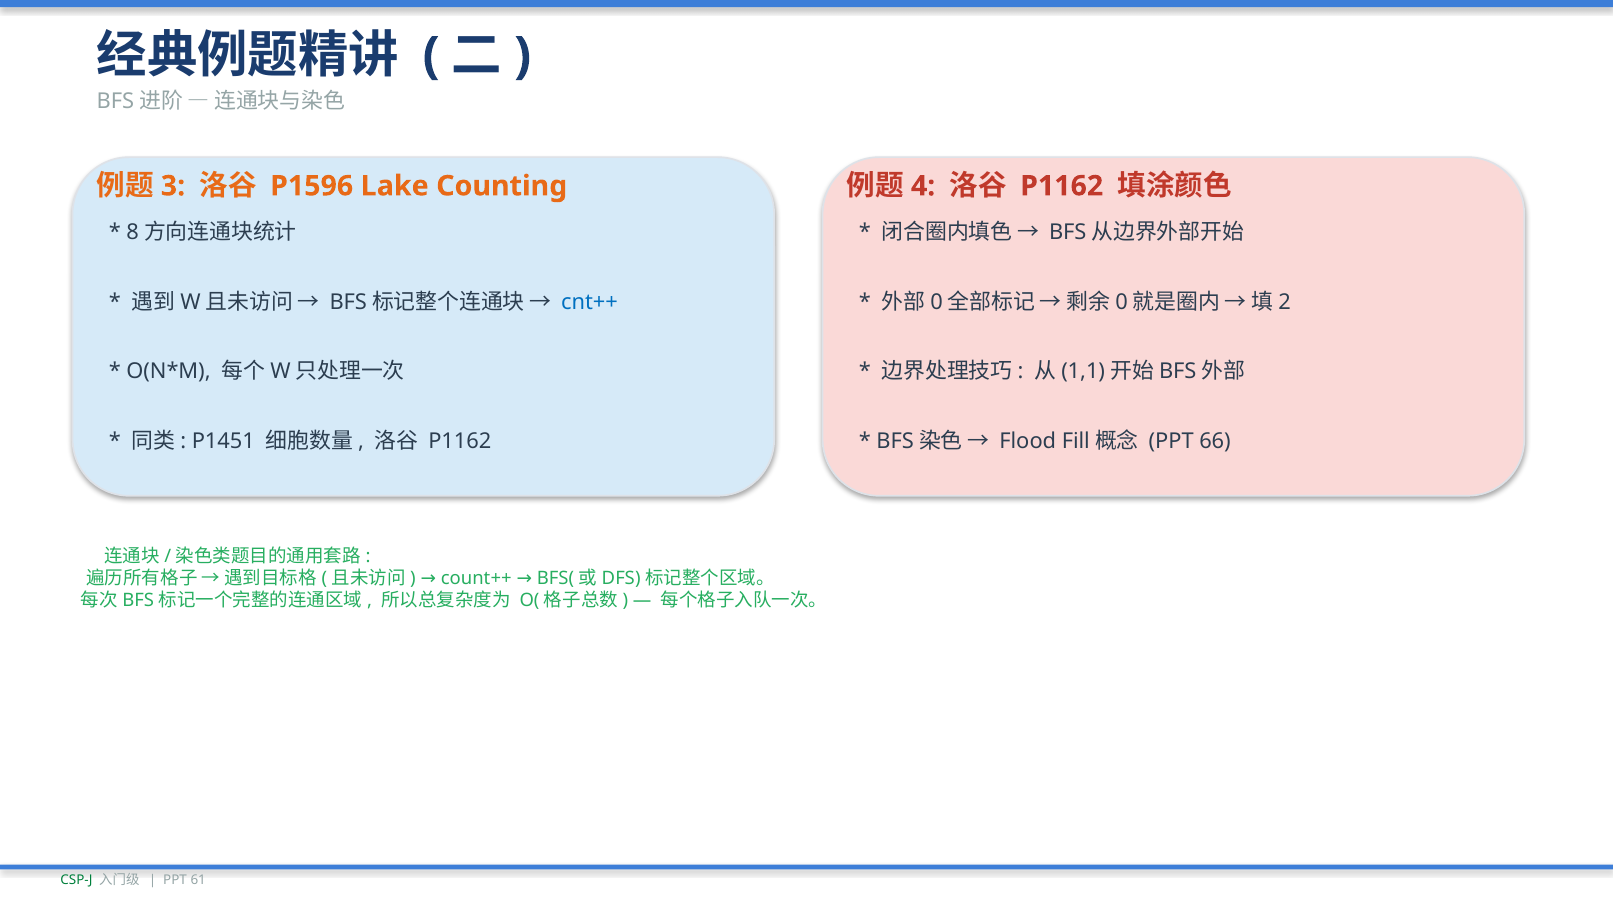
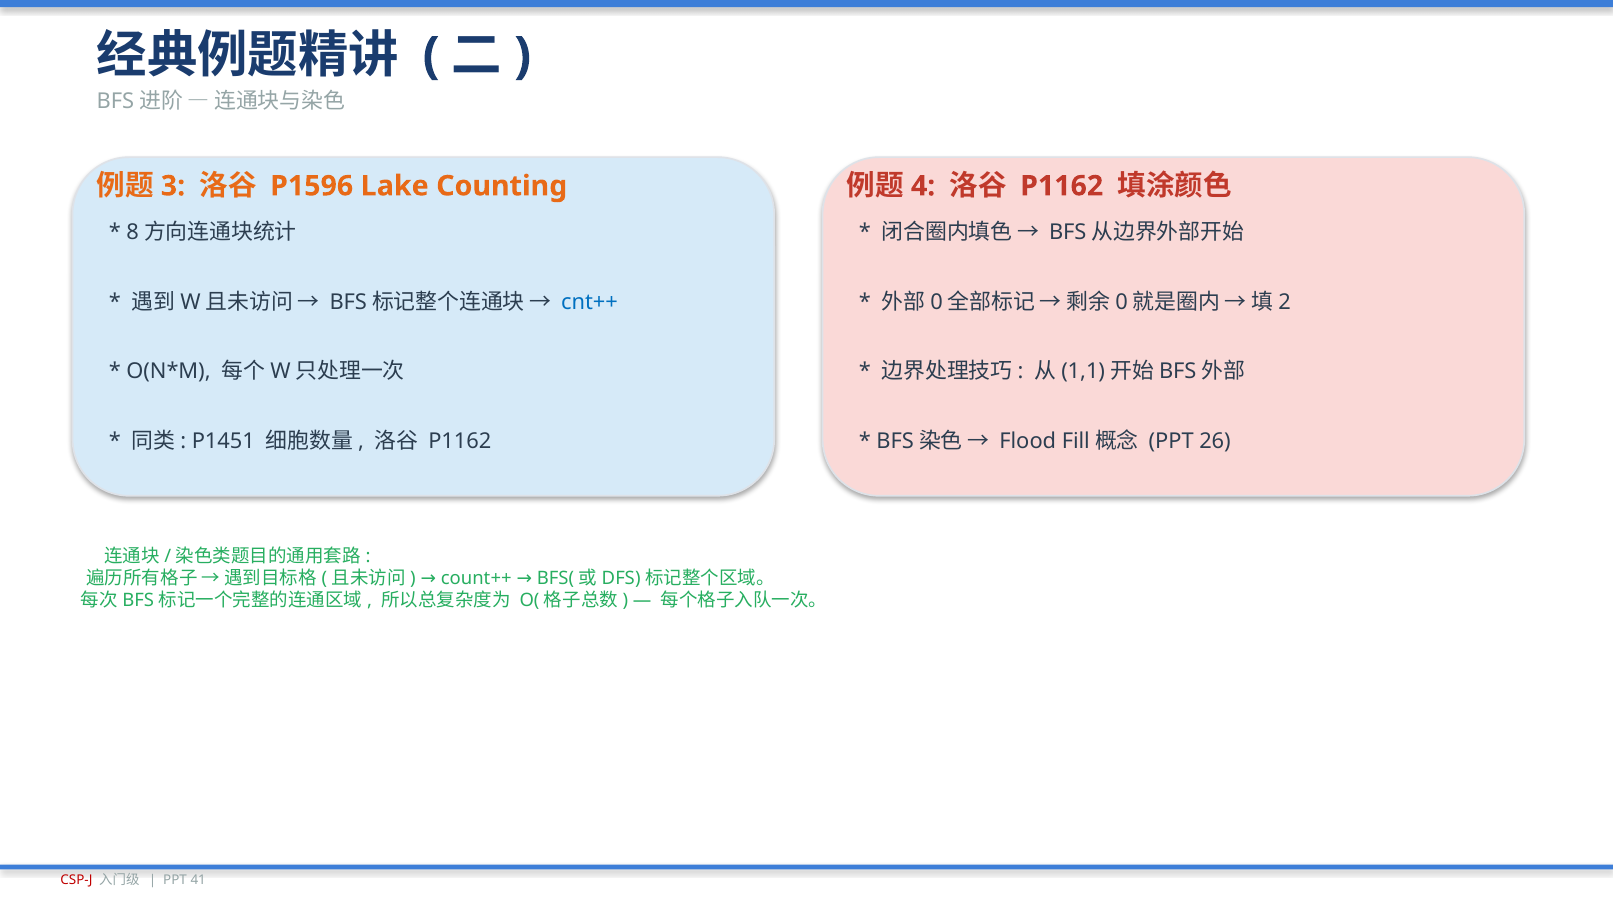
66: 66 -> 26 (1215, 441)
CSP-J colour: green -> red (76, 880)
61: 61 -> 41 (198, 880)
